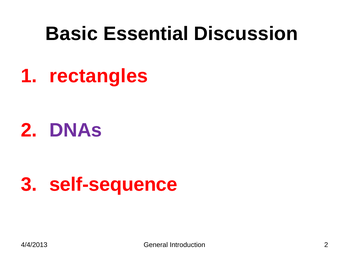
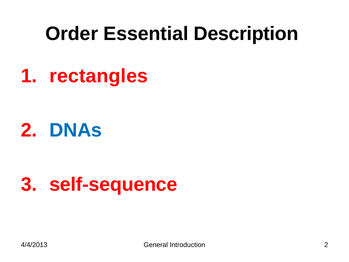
Basic: Basic -> Order (72, 34)
Discussion: Discussion -> Description (246, 34)
DNAs colour: purple -> blue (76, 130)
